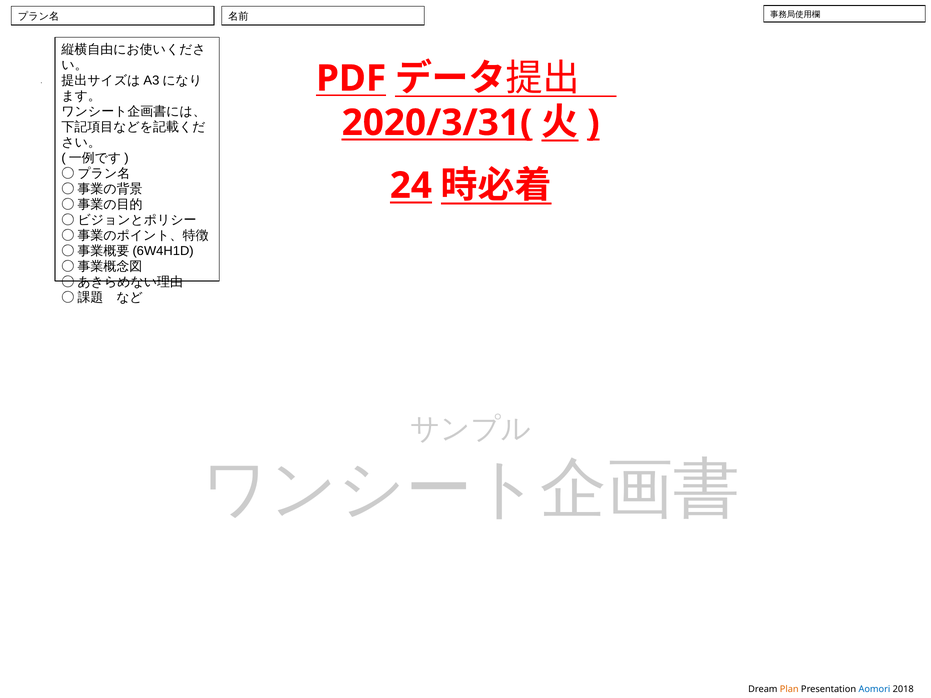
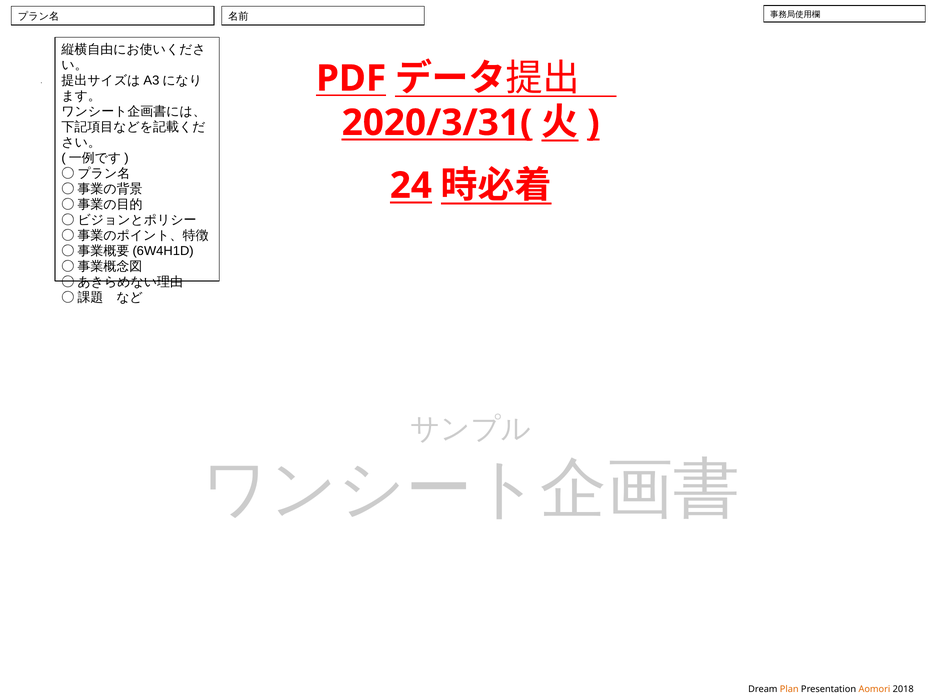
Aomori colour: blue -> orange (874, 690)
